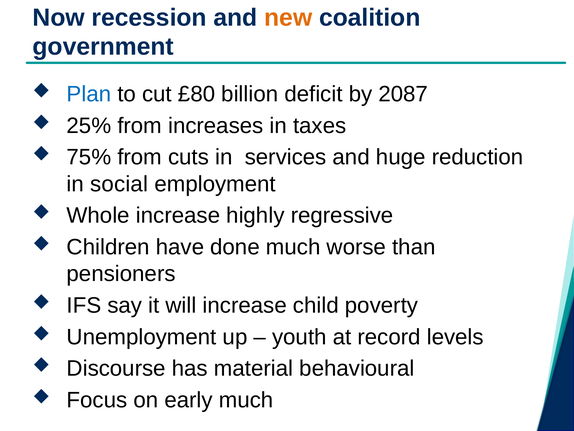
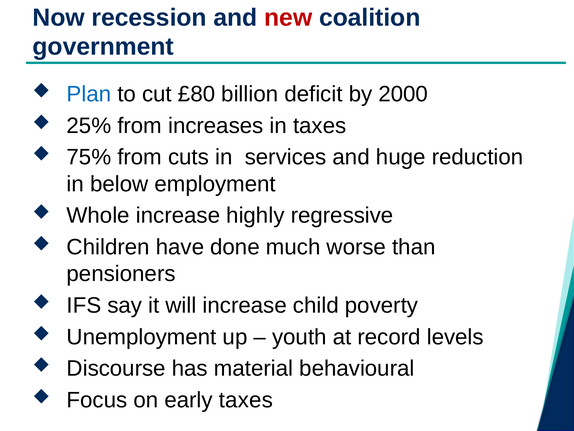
new colour: orange -> red (288, 18)
2087: 2087 -> 2000 (403, 94)
social: social -> below (119, 184)
early much: much -> taxes (246, 400)
